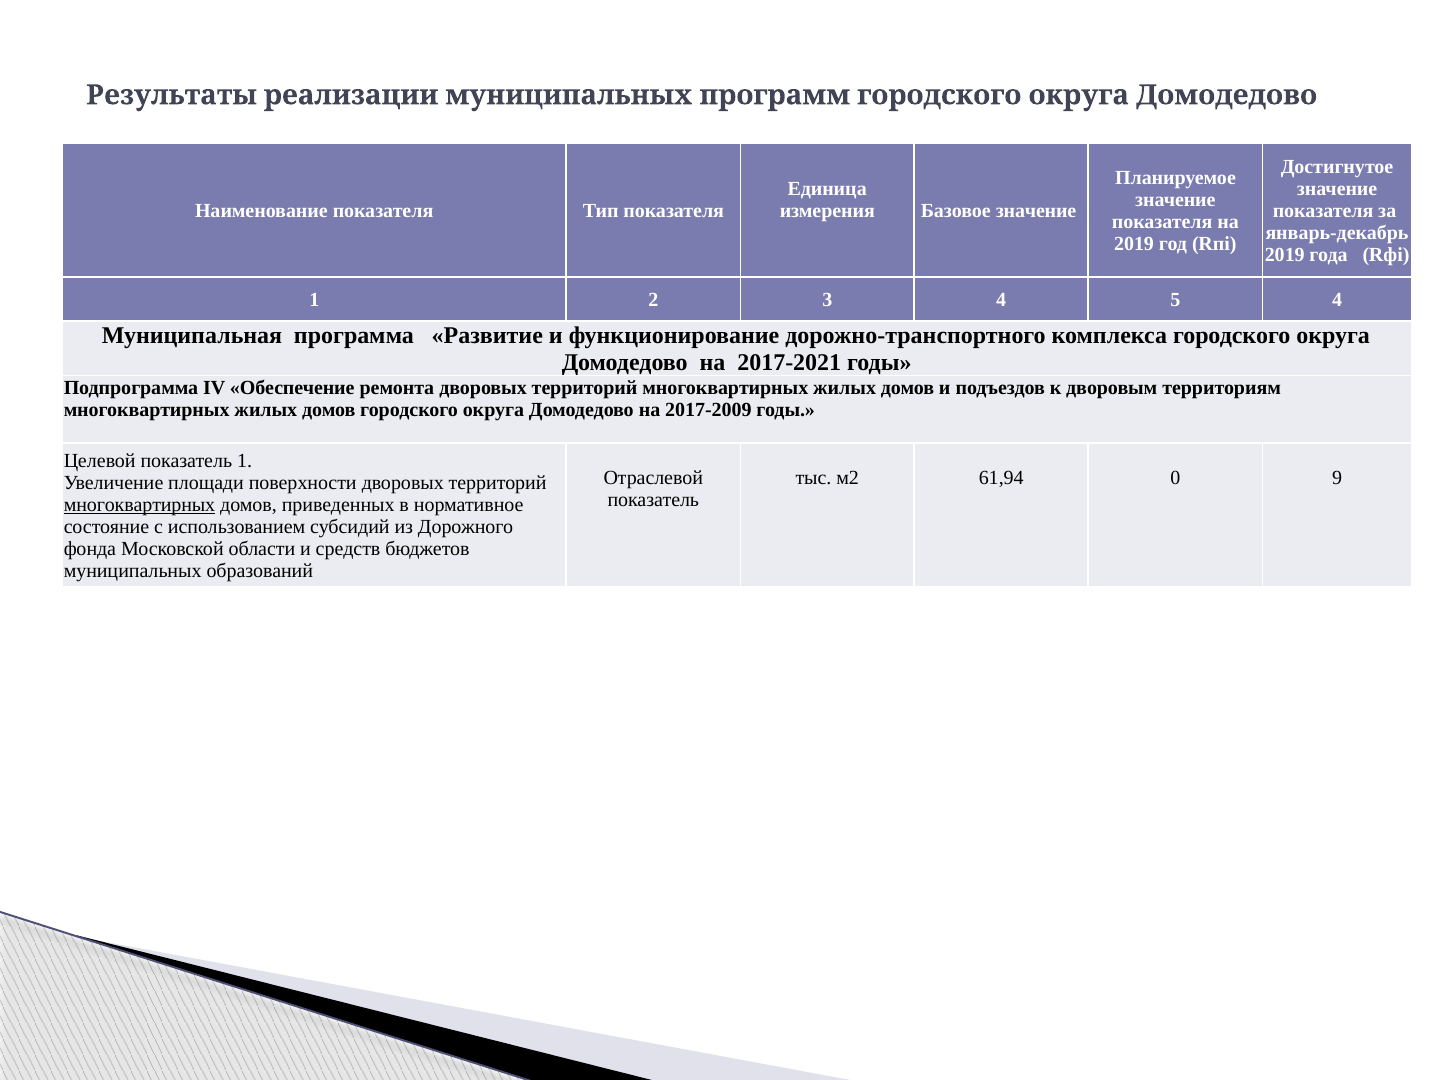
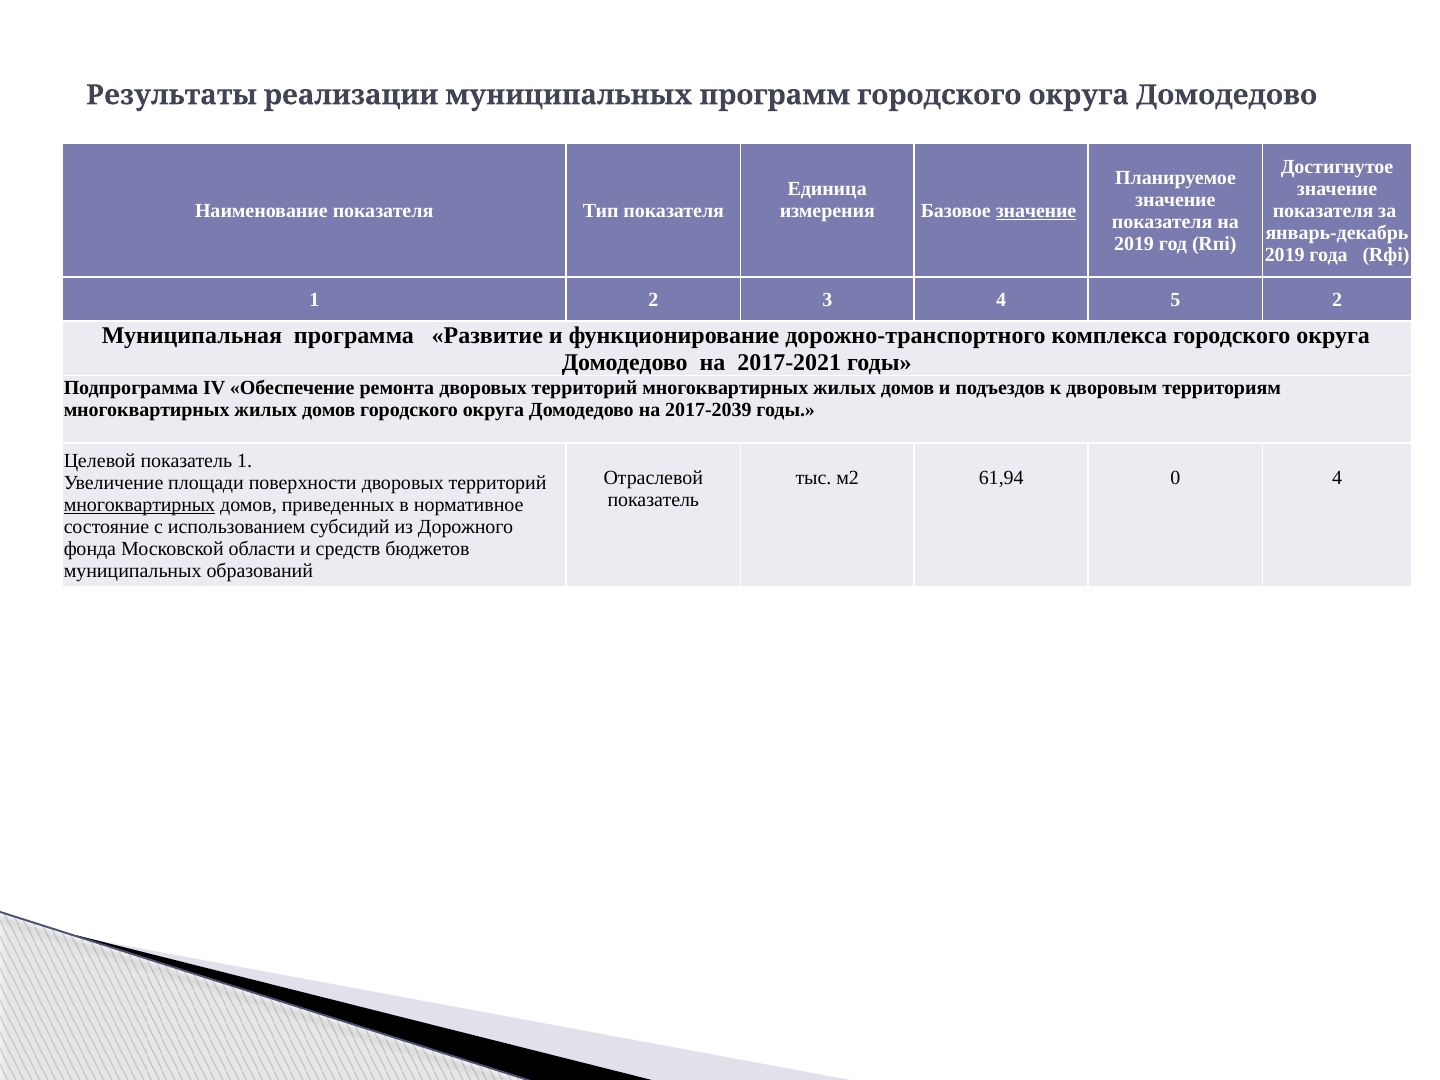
значение underline: none -> present (1036, 211)
5 4: 4 -> 2 (1337, 300)
2017-2009: 2017-2009 -> 2017-2039 (708, 410)
0 9: 9 -> 4 (1337, 478)
